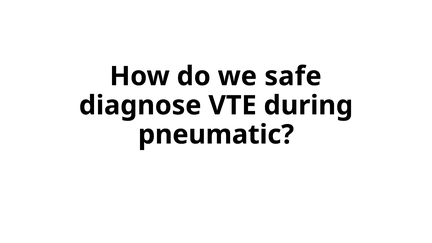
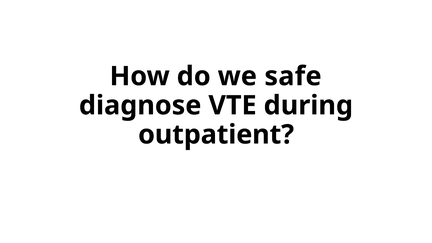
pneumatic: pneumatic -> outpatient (216, 135)
